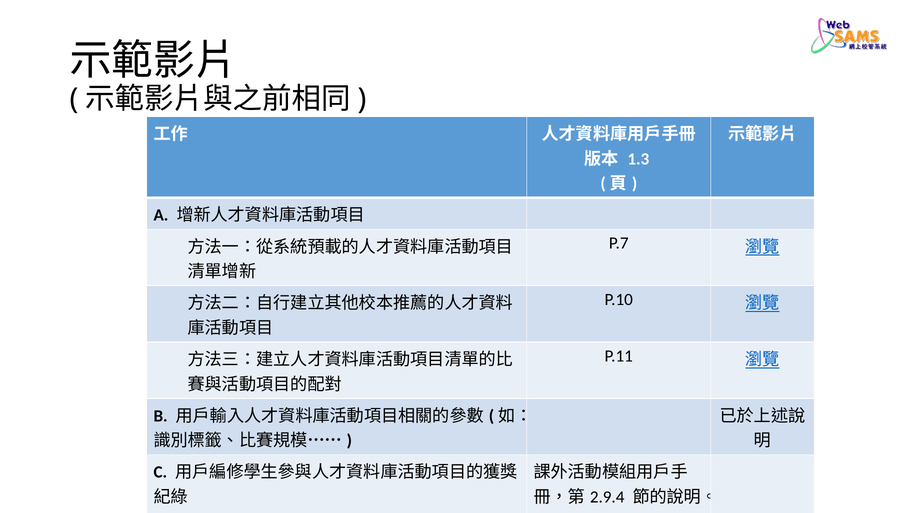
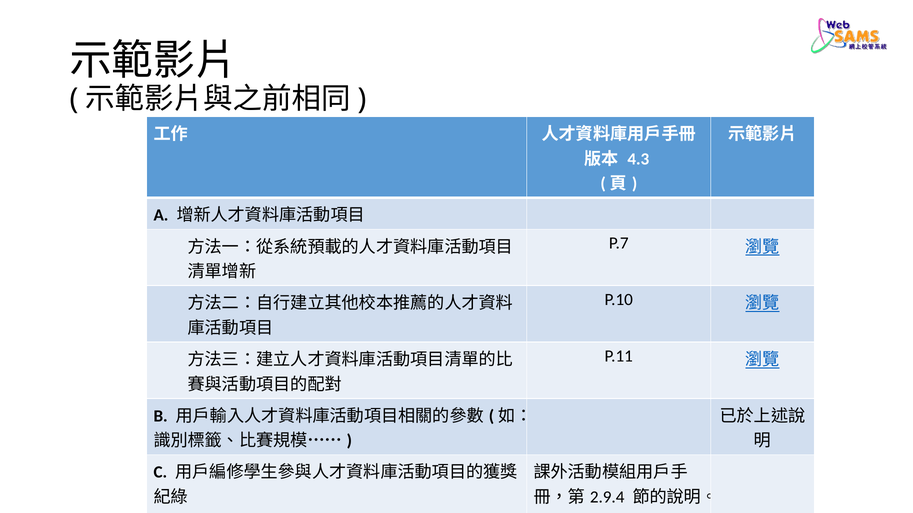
1.3: 1.3 -> 4.3 (638, 159)
